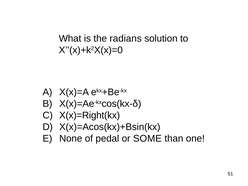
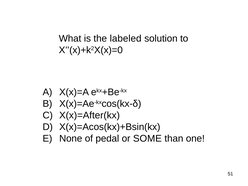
radians: radians -> labeled (126, 38)
X(x)=Right(kx: X(x)=Right(kx -> X(x)=After(kx (90, 115)
